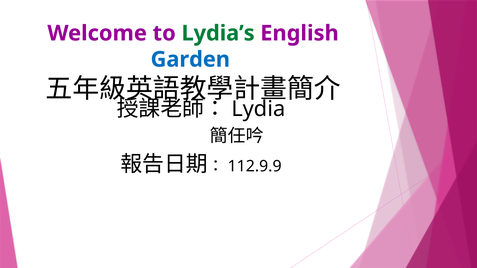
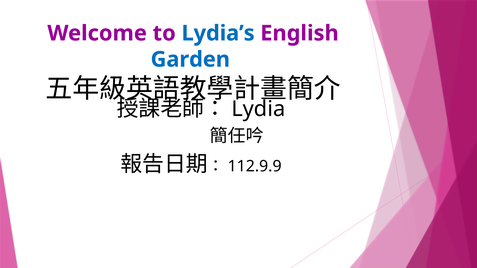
Lydia’s colour: green -> blue (218, 33)
